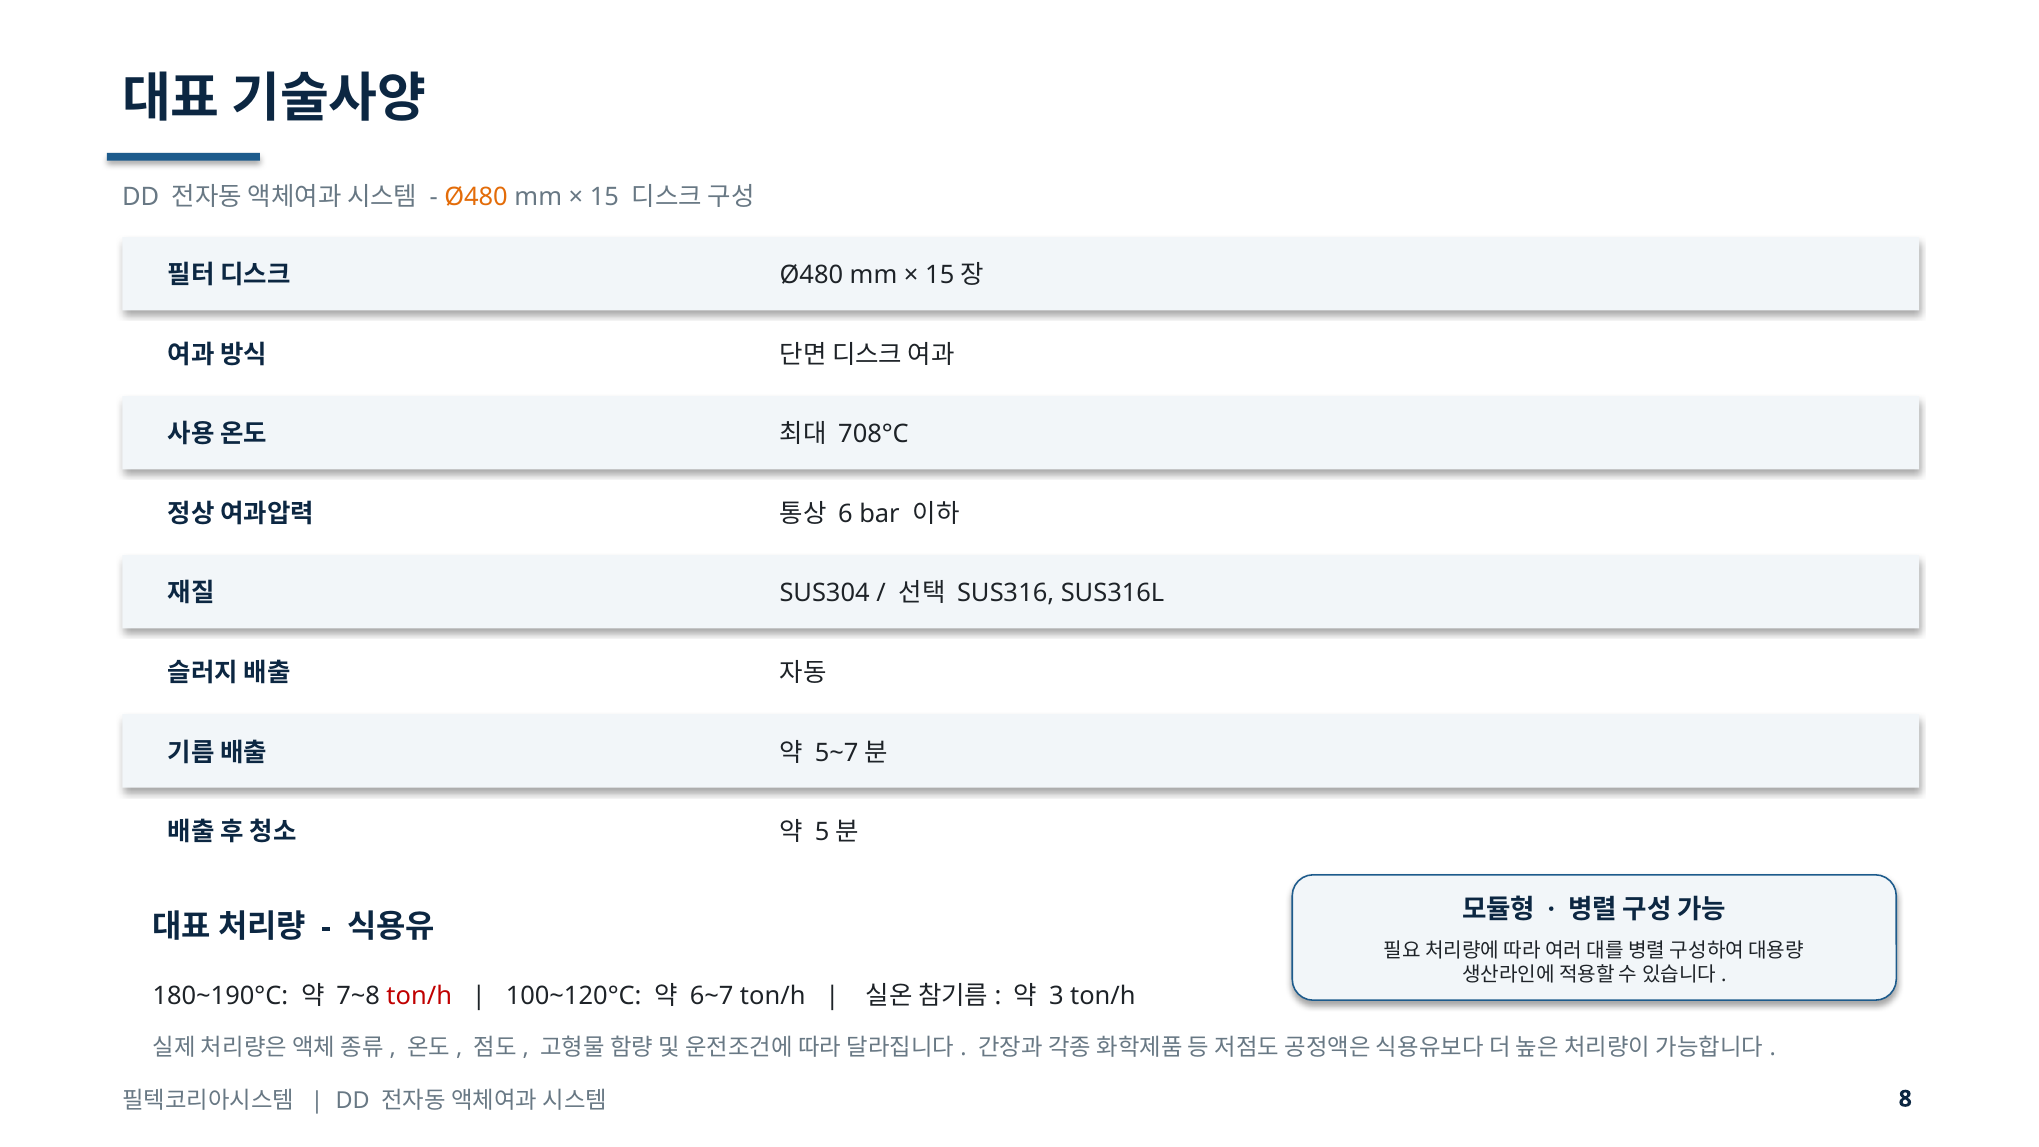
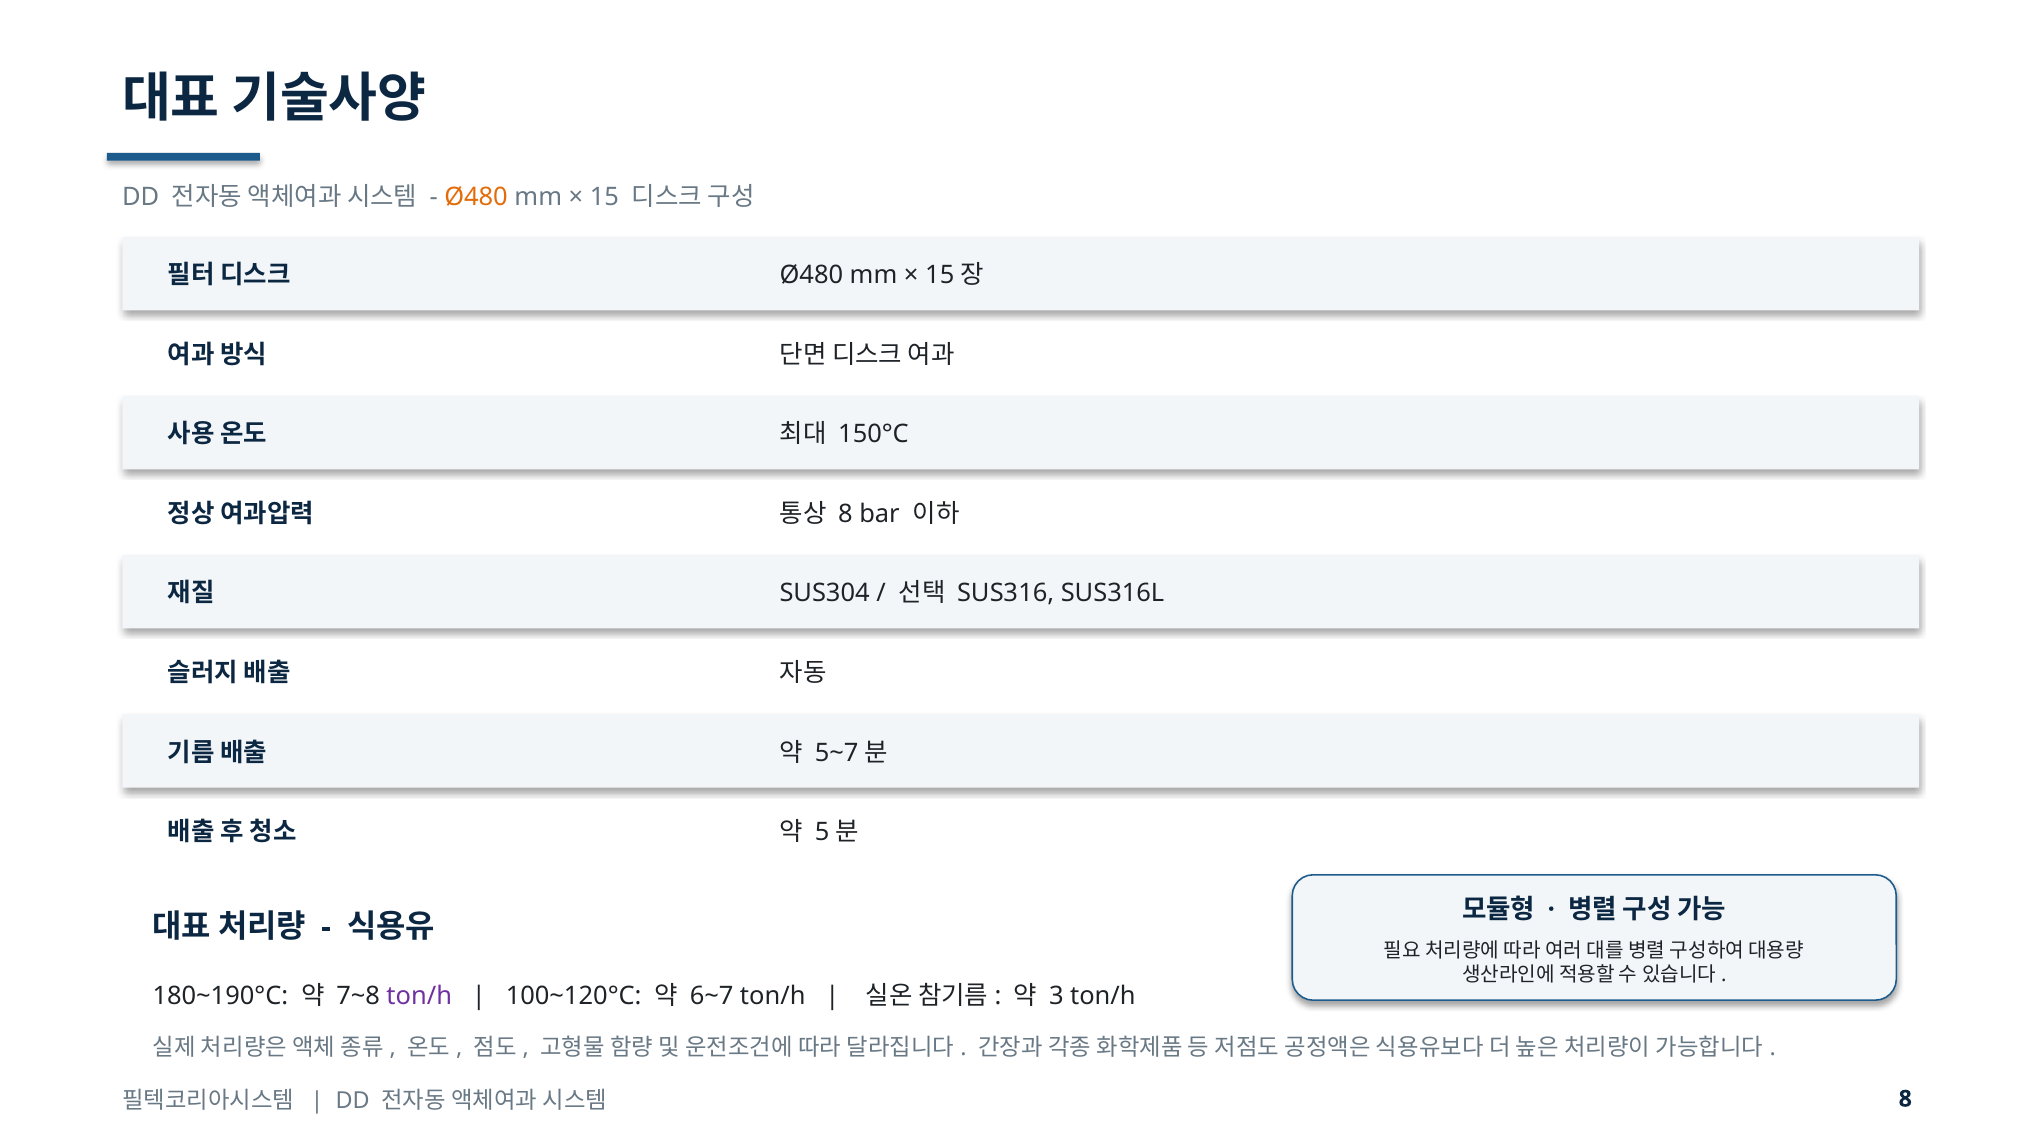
708°C: 708°C -> 150°C (874, 435)
6: 6 -> 8 (845, 514)
ton/h colour: red -> purple (419, 997)
